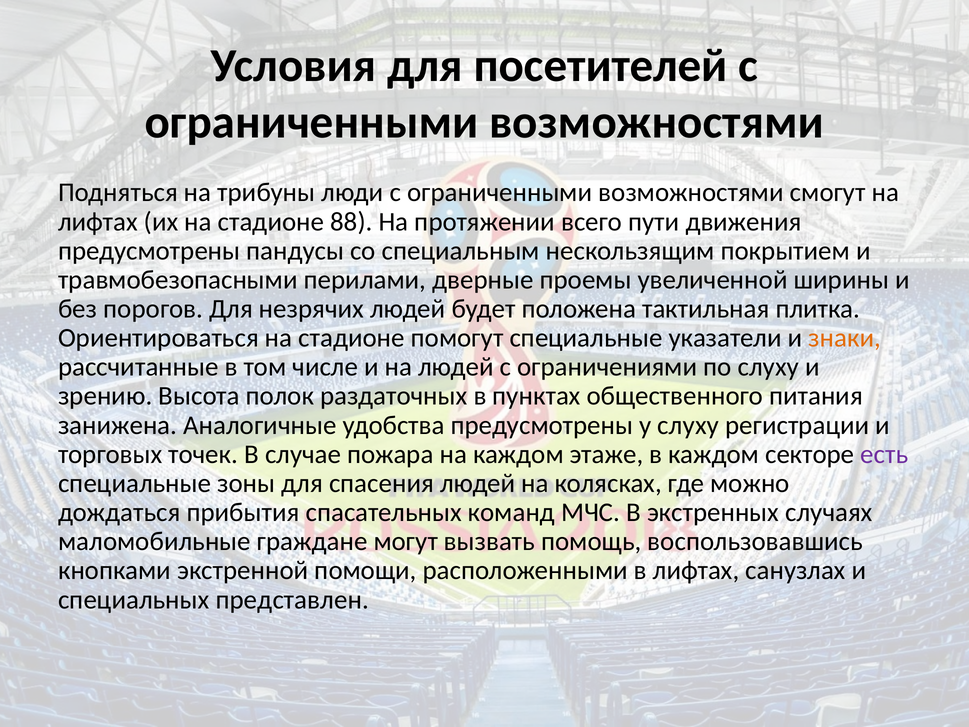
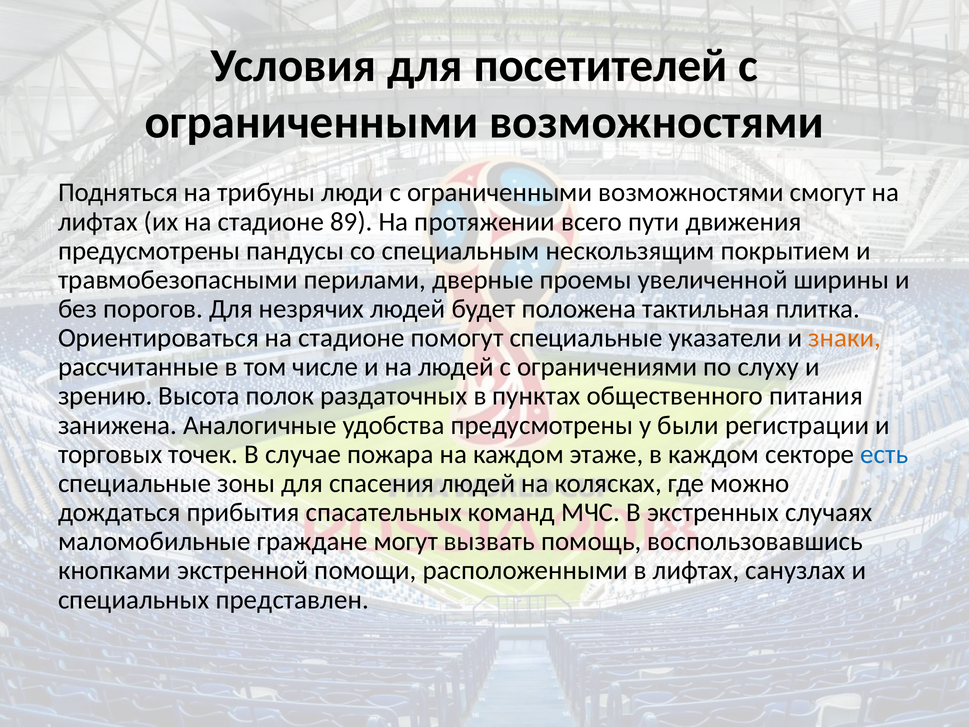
88: 88 -> 89 (351, 222)
у слуху: слуху -> были (688, 425)
есть colour: purple -> blue (884, 454)
